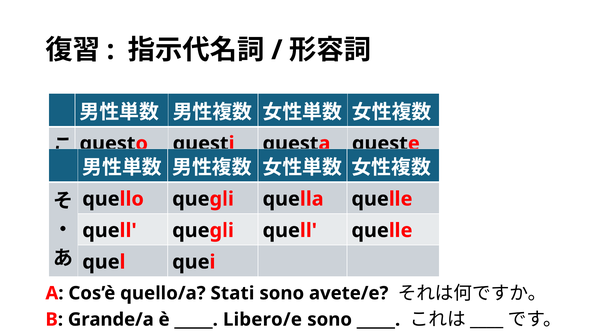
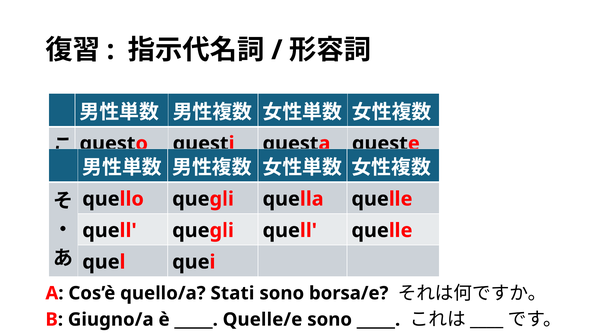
avete/e: avete/e -> borsa/e (349, 293)
Grande/a: Grande/a -> Giugno/a (111, 320)
Libero/e: Libero/e -> Quelle/e (263, 320)
